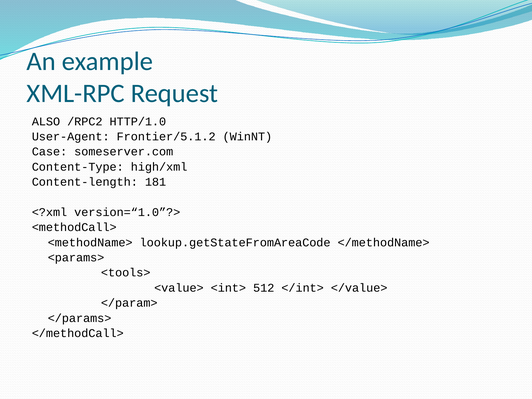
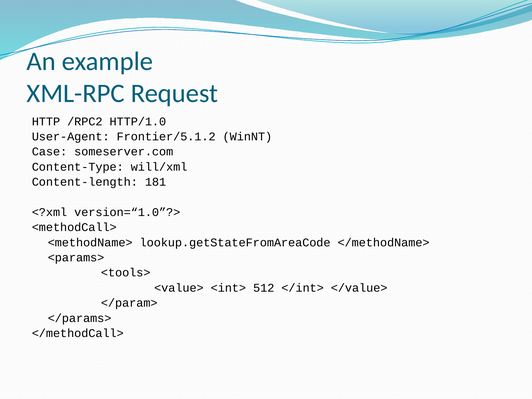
ALSO: ALSO -> HTTP (46, 122)
high/xml: high/xml -> will/xml (159, 167)
